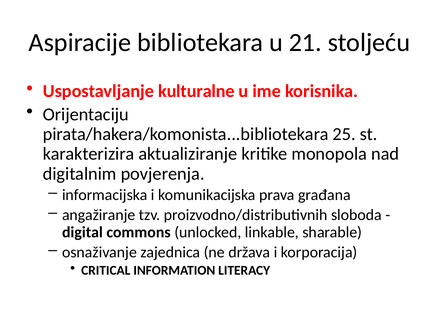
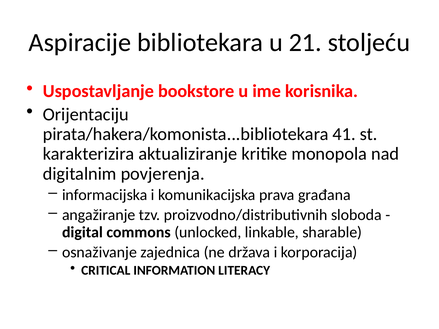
kulturalne: kulturalne -> bookstore (196, 91)
25: 25 -> 41 (344, 134)
